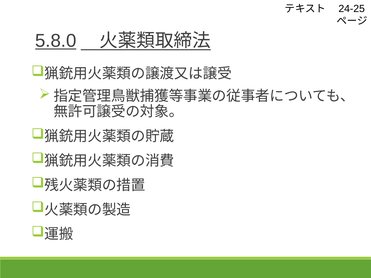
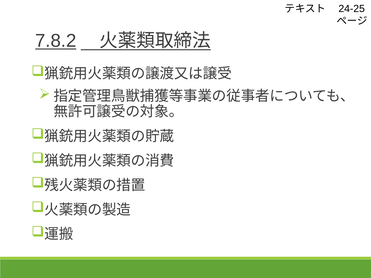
5.8.0: 5.8.0 -> 7.8.2 (56, 41)
